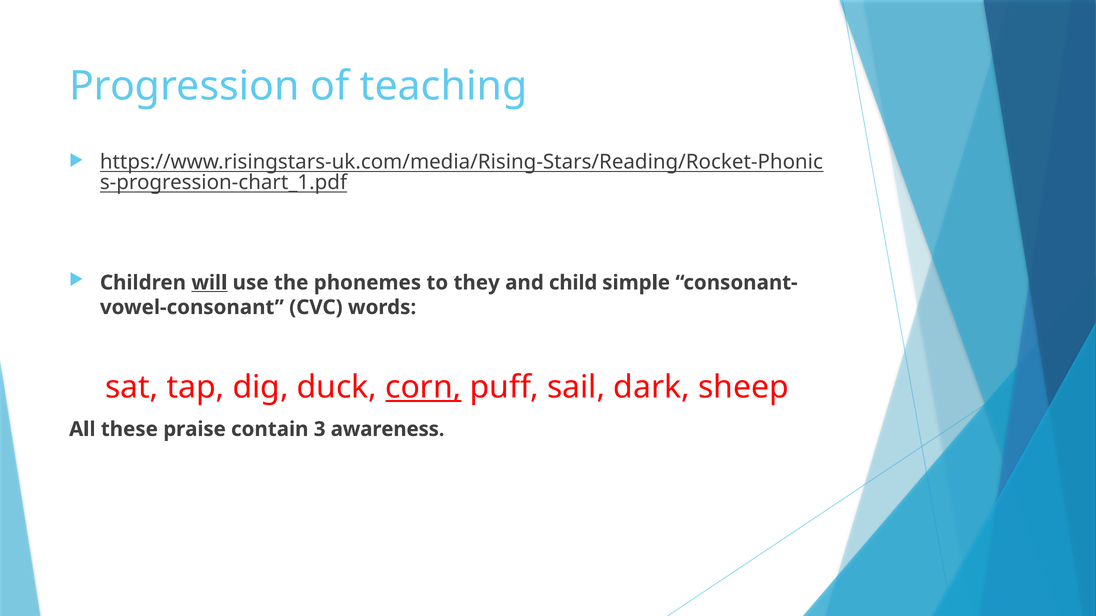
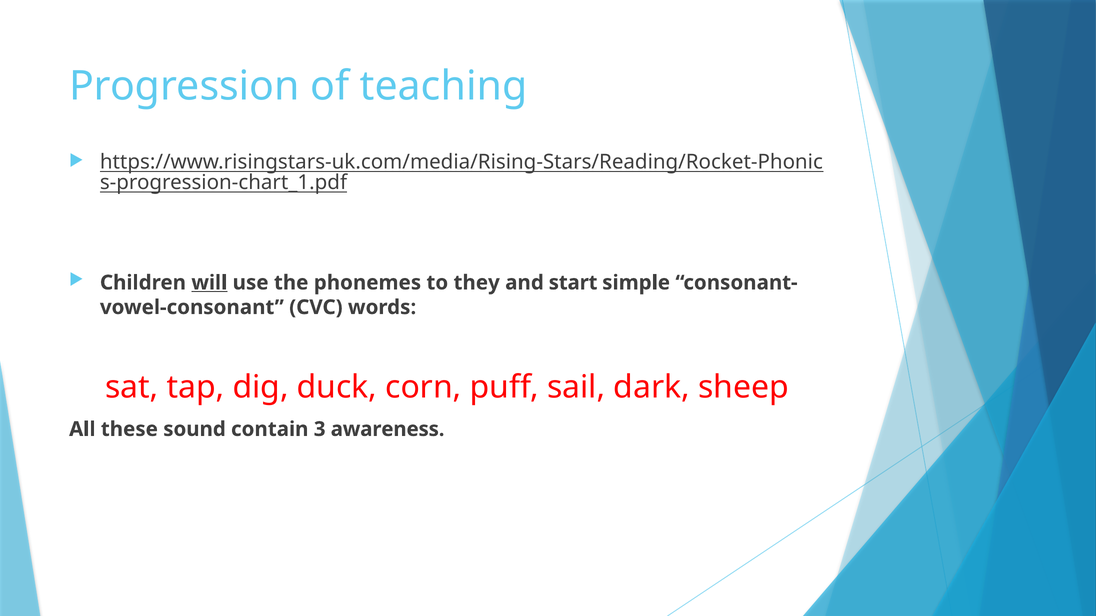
child: child -> start (573, 283)
corn underline: present -> none (423, 387)
praise: praise -> sound (195, 430)
